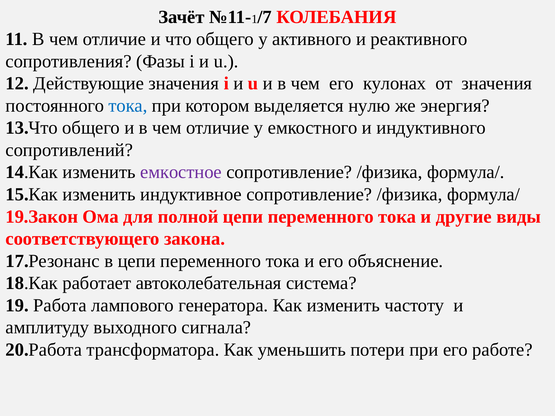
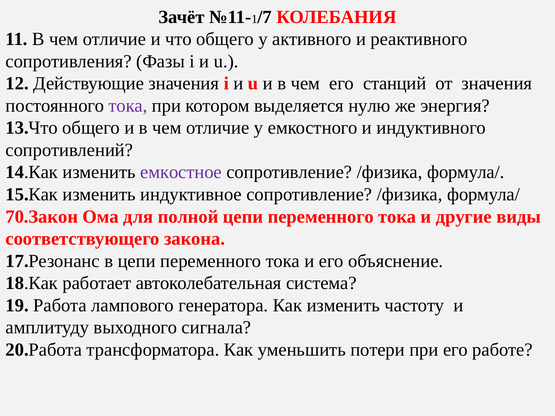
кулонах: кулонах -> станций (395, 84)
тока colour: blue -> purple (128, 106)
19.Закон: 19.Закон -> 70.Закон (42, 217)
